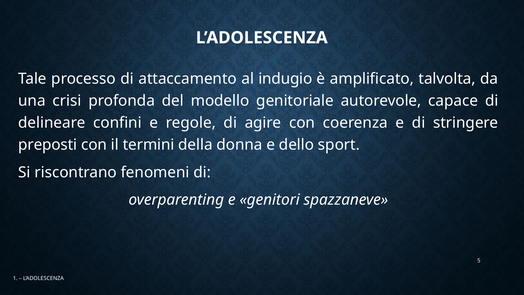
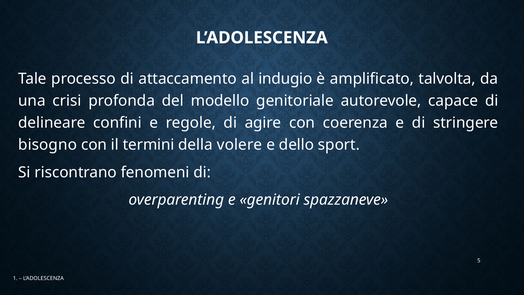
preposti: preposti -> bisogno (48, 145)
donna: donna -> volere (239, 145)
